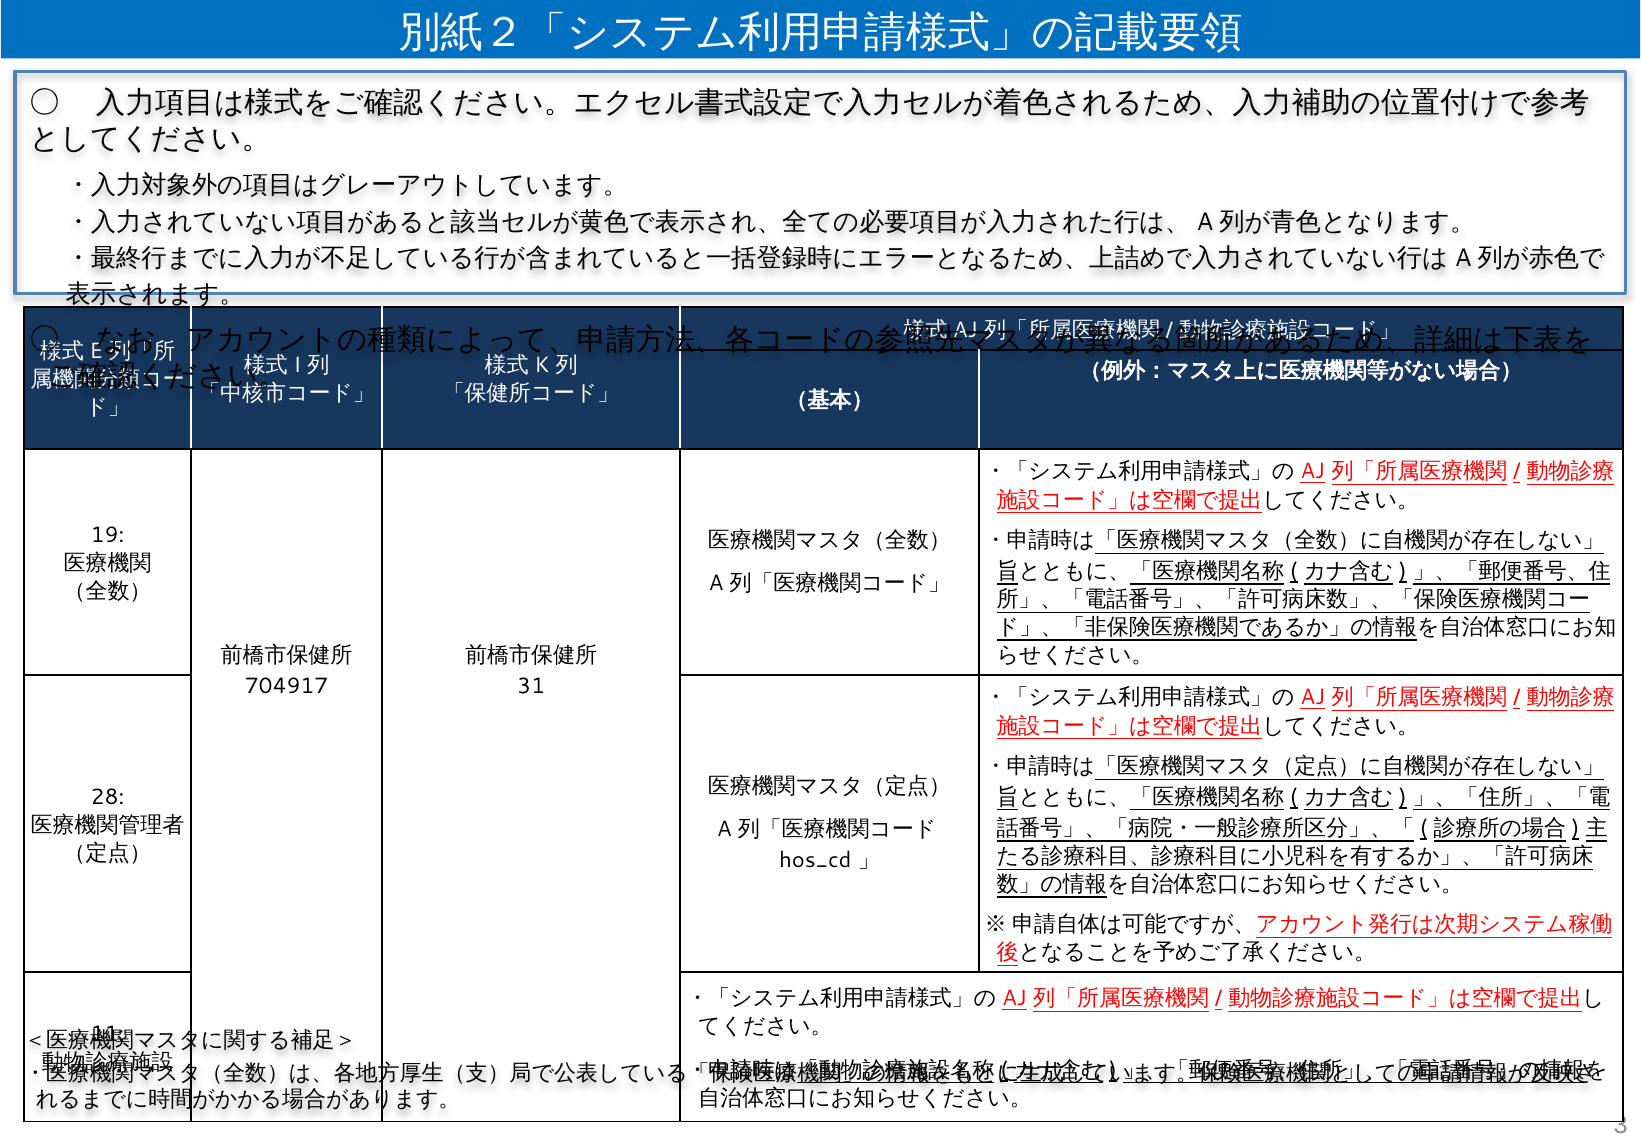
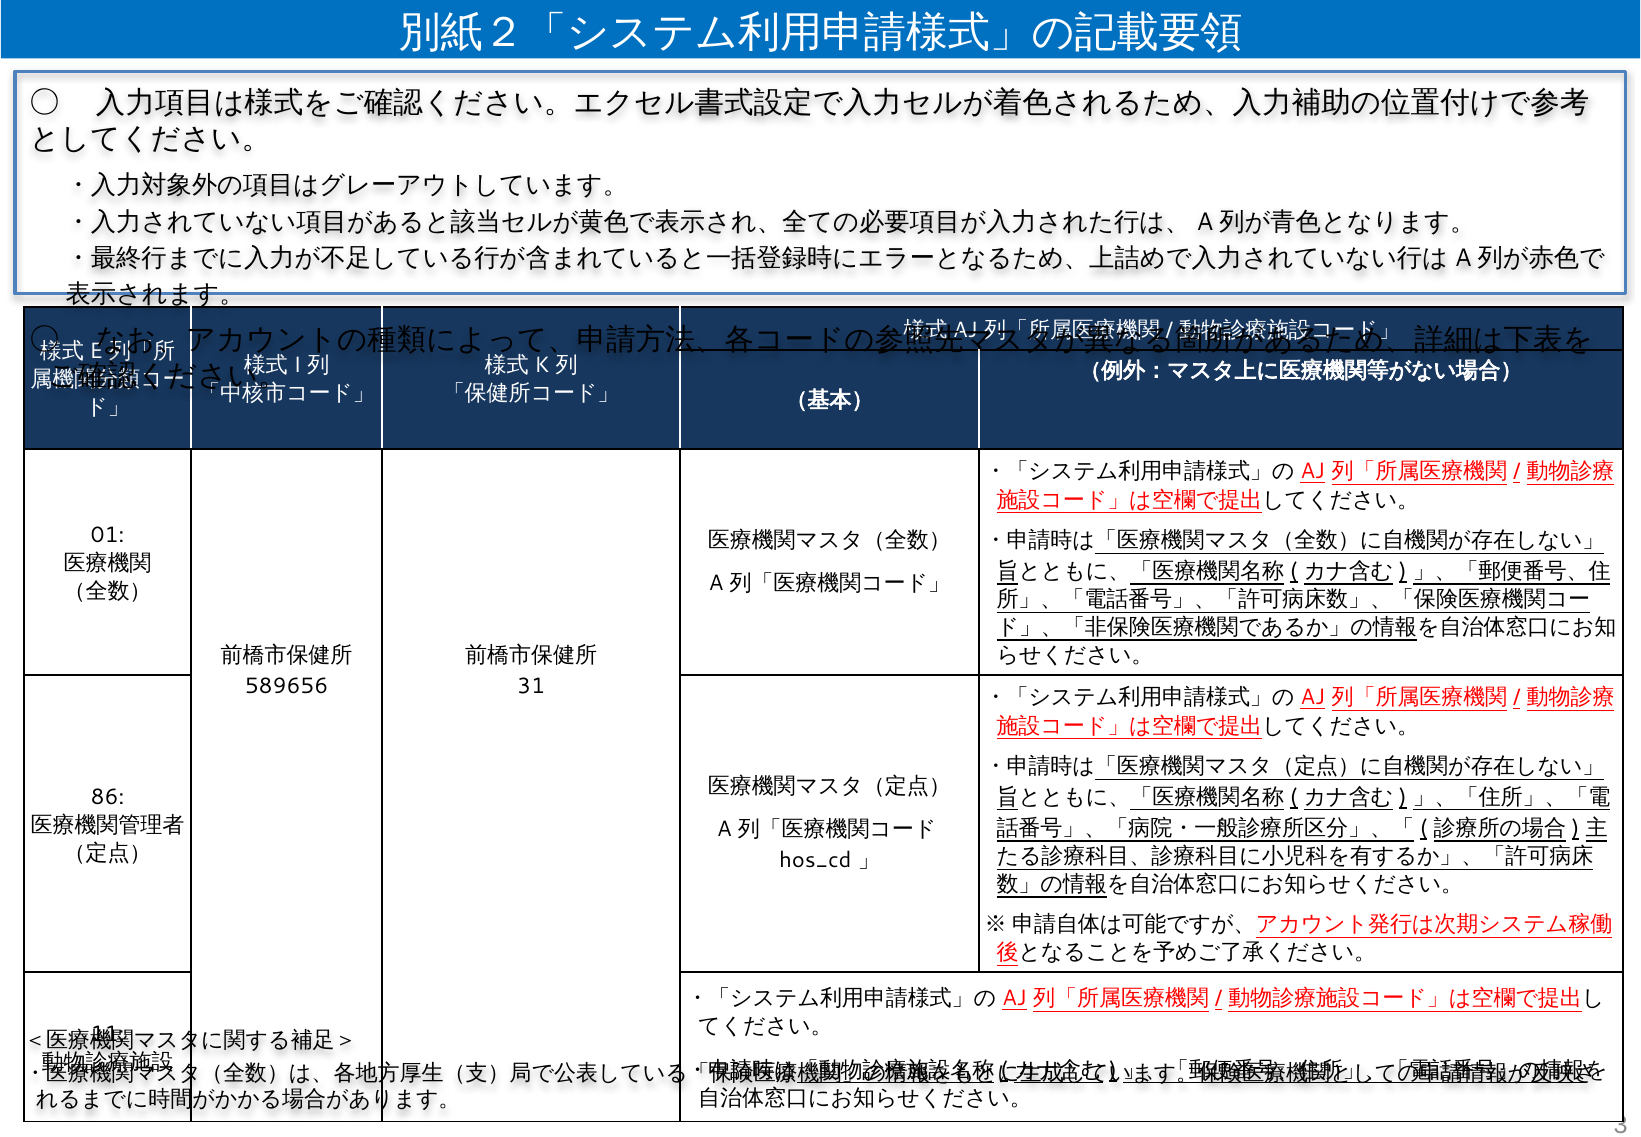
19: 19 -> 01 (108, 535)
704917: 704917 -> 589656 (287, 686)
28: 28 -> 86 (108, 797)
